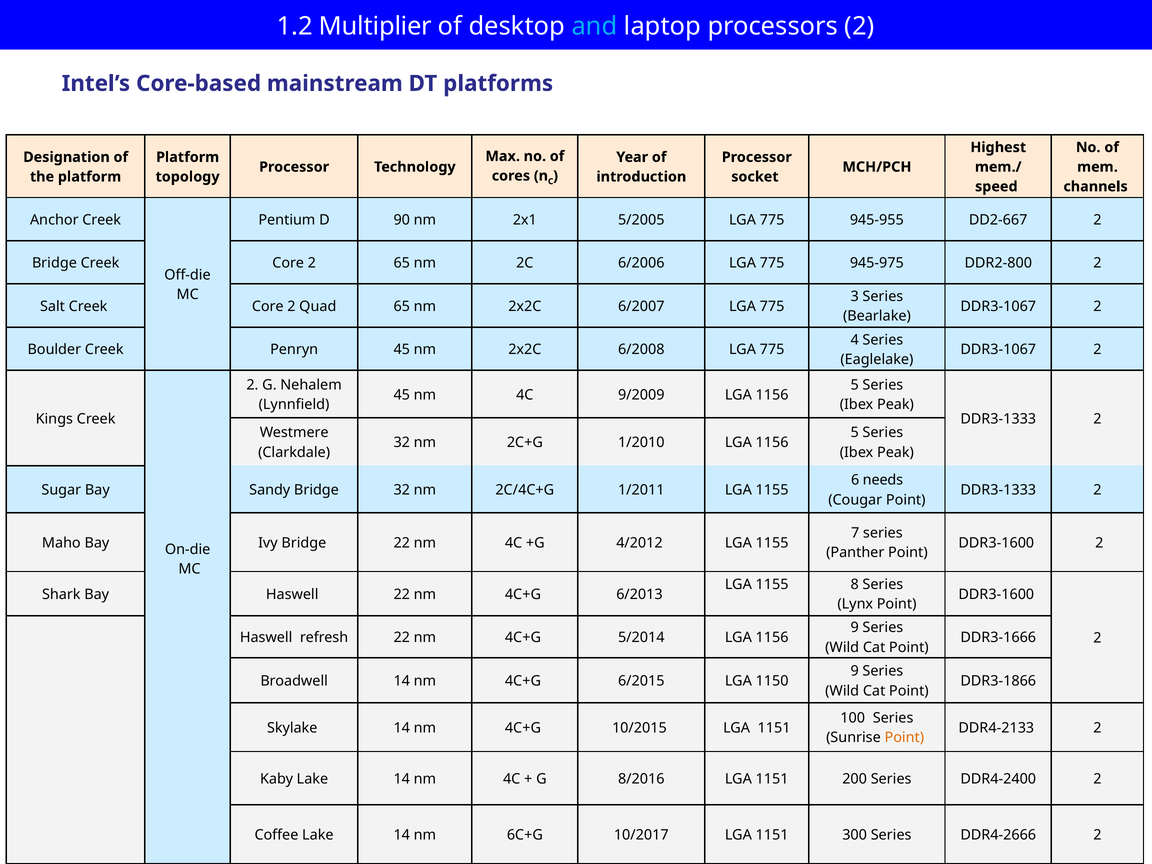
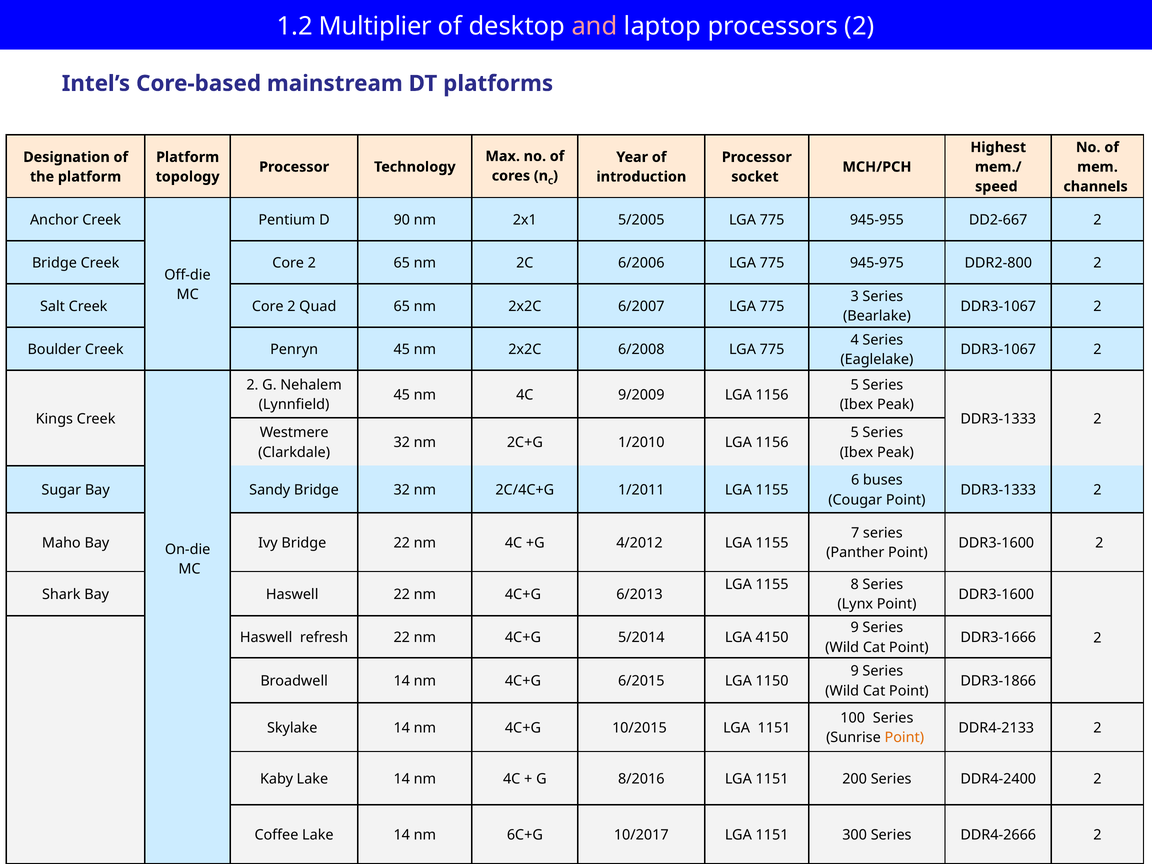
and colour: light blue -> pink (594, 27)
needs: needs -> buses (883, 480)
5/2014 LGA 1156: 1156 -> 4150 (772, 638)
